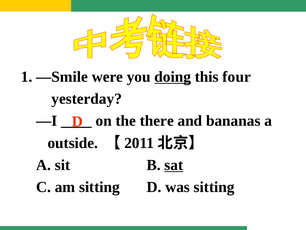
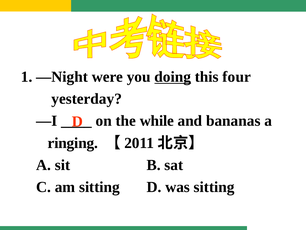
—Smile: —Smile -> —Night (62, 77)
there: there -> while (157, 121)
outside: outside -> ringing (73, 143)
sat underline: present -> none (174, 165)
